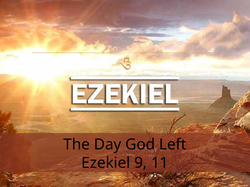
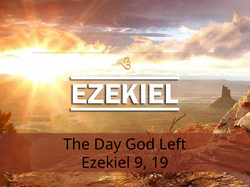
11: 11 -> 19 (160, 163)
